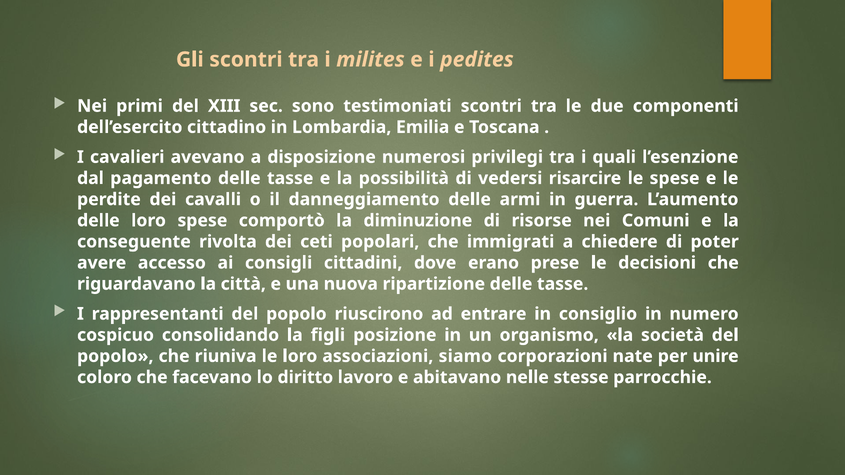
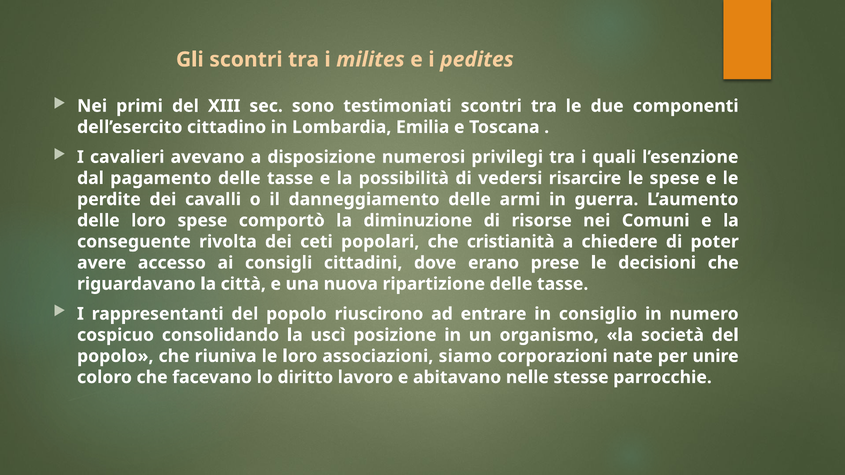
immigrati: immigrati -> cristianità (511, 242)
figli: figli -> uscì (328, 335)
